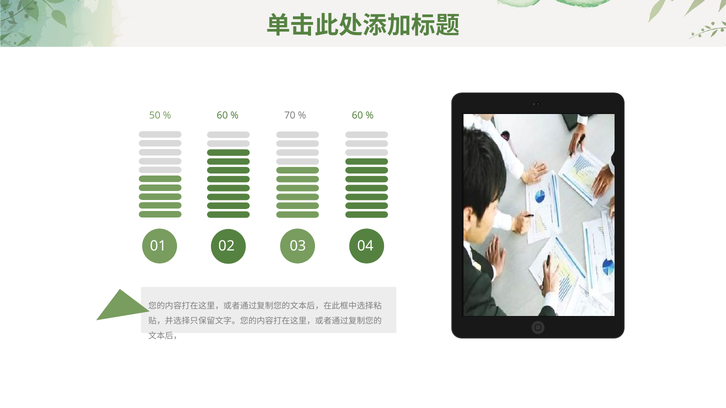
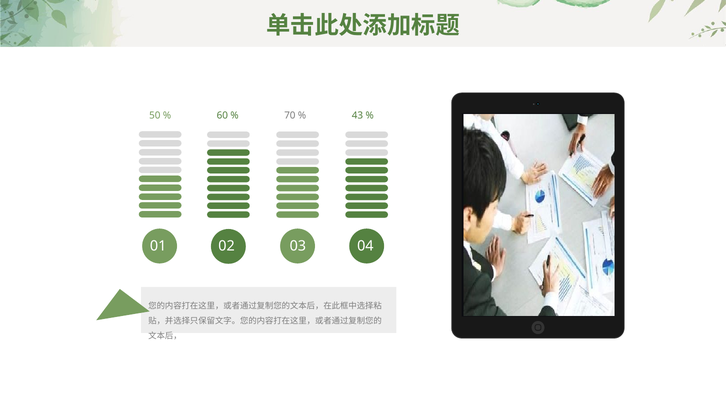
60: 60 -> 43 (357, 115)
